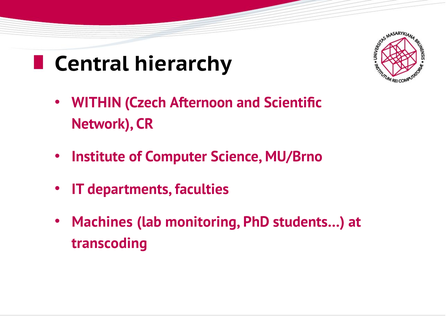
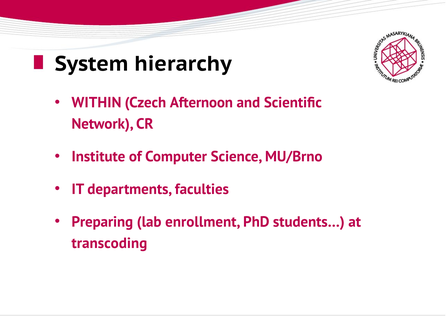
Central: Central -> System (92, 64)
Machines: Machines -> Preparing (102, 222)
monitoring: monitoring -> enrollment (203, 222)
